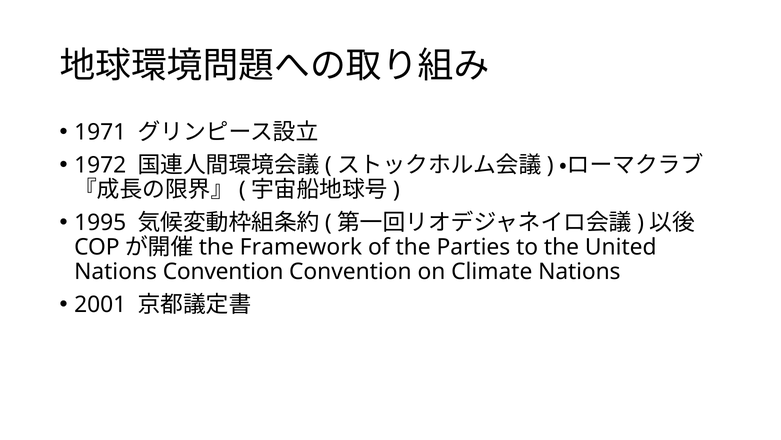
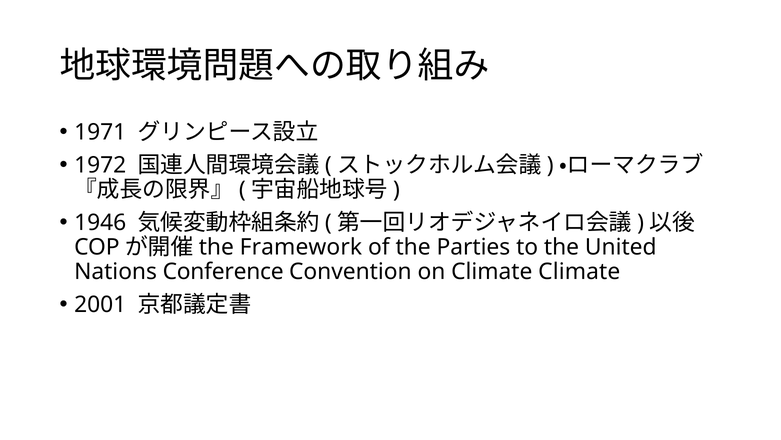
1995: 1995 -> 1946 (100, 222)
Nations Convention: Convention -> Conference (223, 271)
Climate Nations: Nations -> Climate (579, 271)
